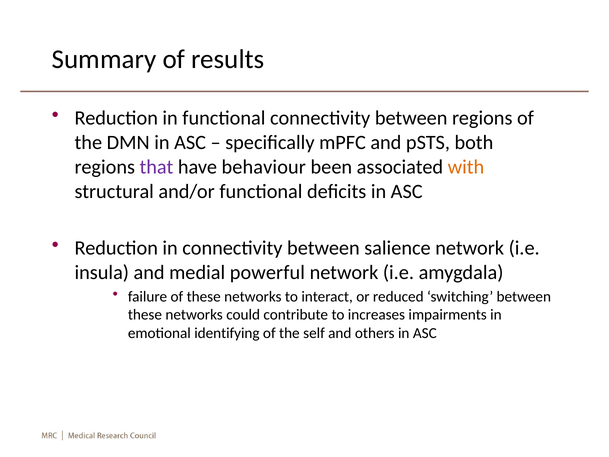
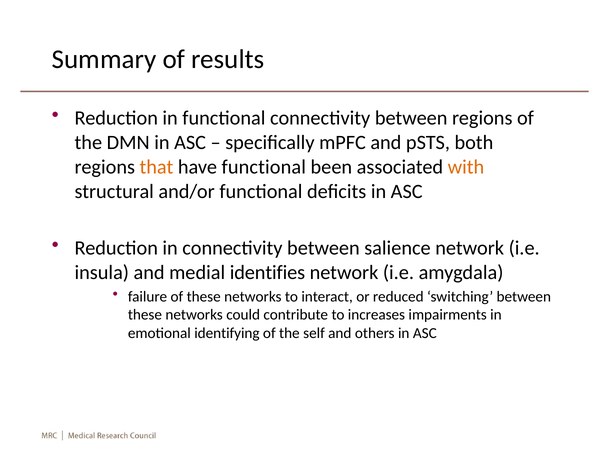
that colour: purple -> orange (156, 167)
have behaviour: behaviour -> functional (264, 167)
powerful: powerful -> identifies (267, 272)
